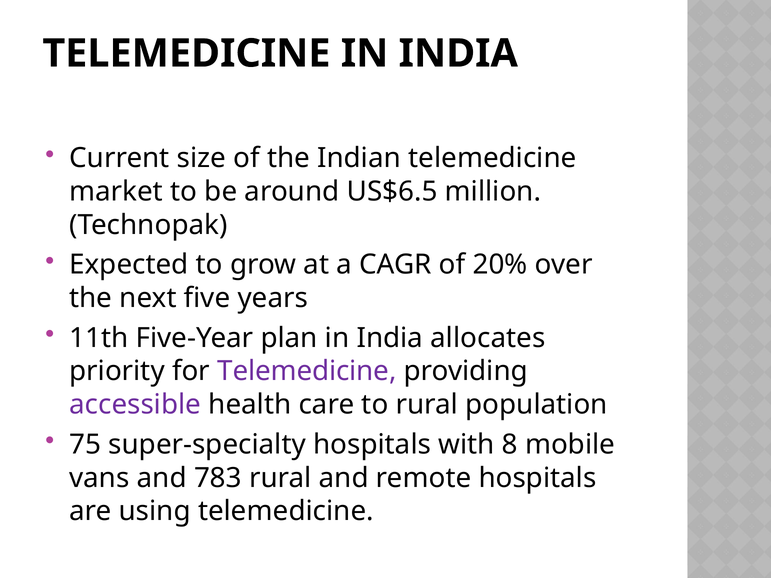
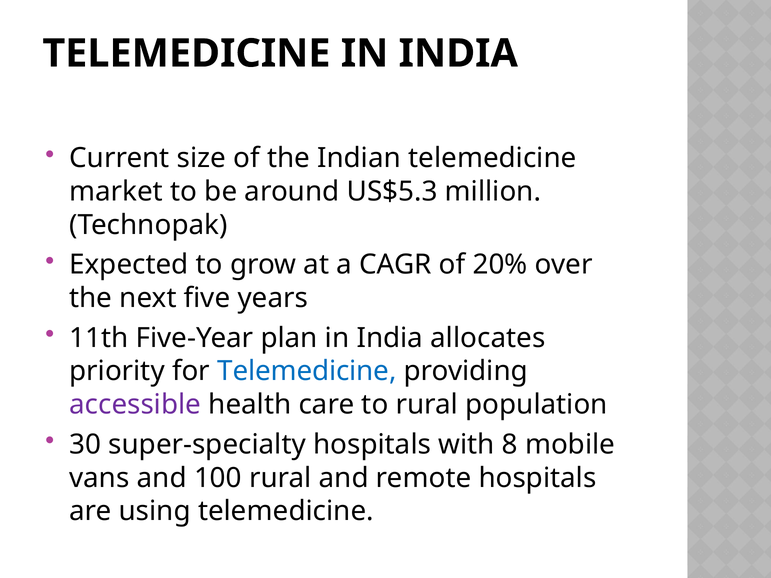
US$6.5: US$6.5 -> US$5.3 (392, 192)
Telemedicine colour: purple -> blue (307, 371)
75: 75 -> 30 (85, 445)
783: 783 -> 100 (218, 478)
